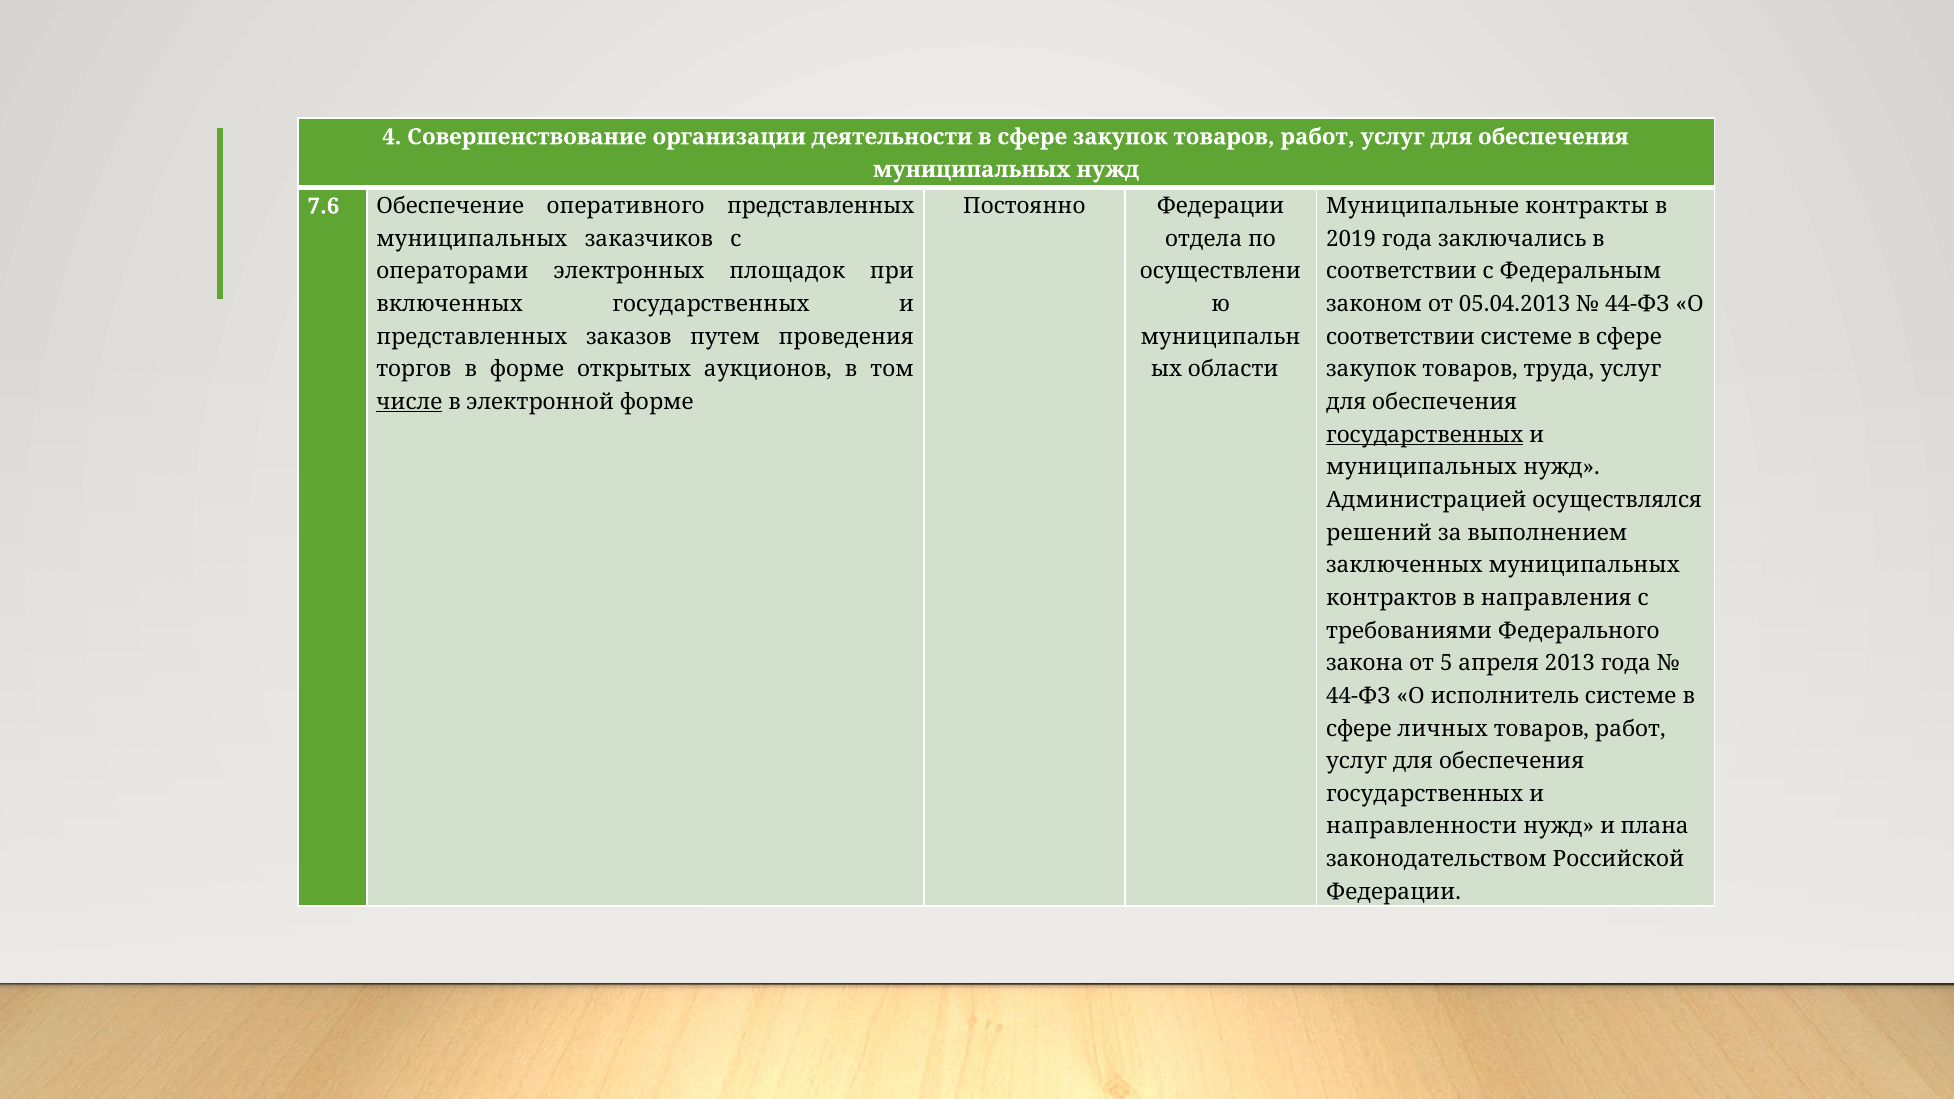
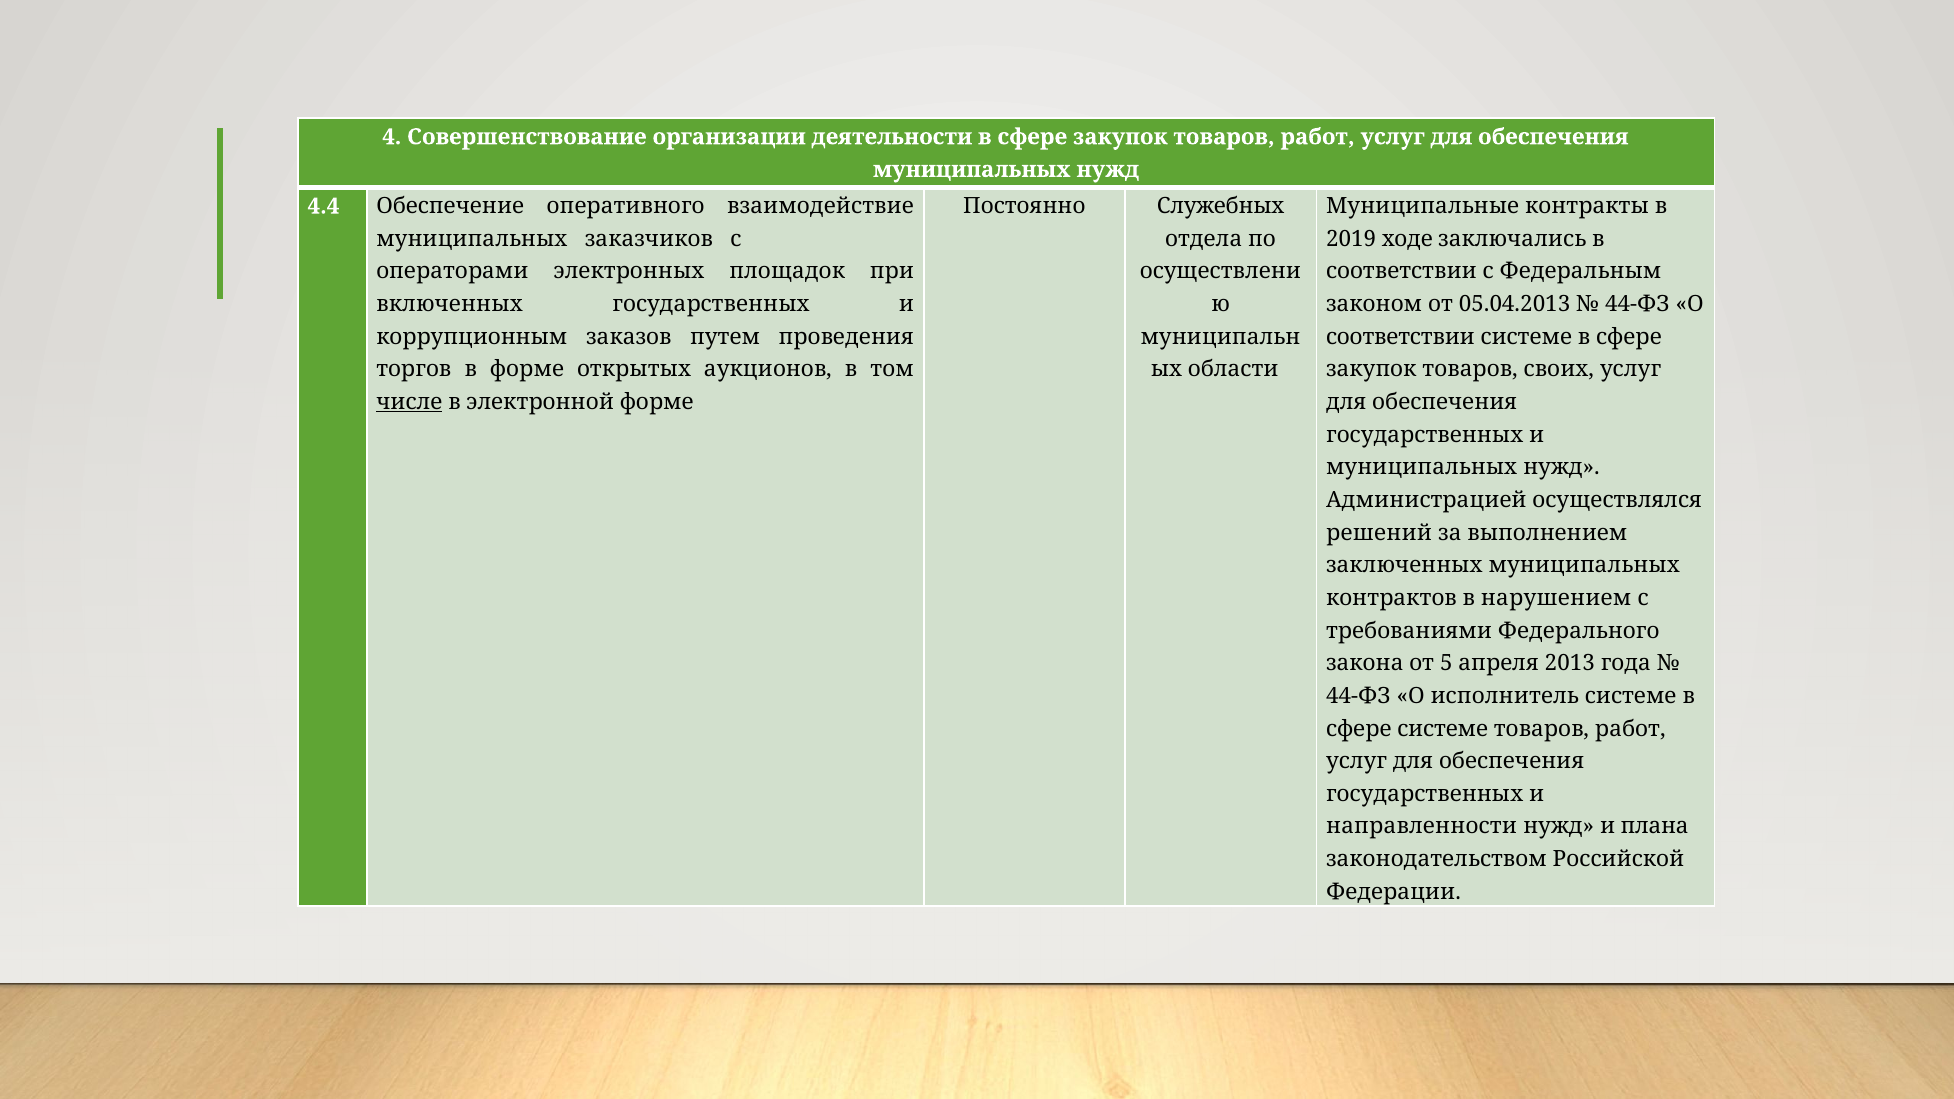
7.6: 7.6 -> 4.4 (323, 206)
оперативного представленных: представленных -> взаимодействие (820, 206)
Постоянно Федерации: Федерации -> Служебных (1221, 206)
2019 года: года -> ходе (1407, 239)
представленных: представленных -> коррупционным (472, 337)
труда: труда -> своих (1559, 369)
государственных underline: present -> none (1425, 435)
направления: направления -> нарушением (1556, 598)
сфере личных: личных -> системе (1443, 729)
